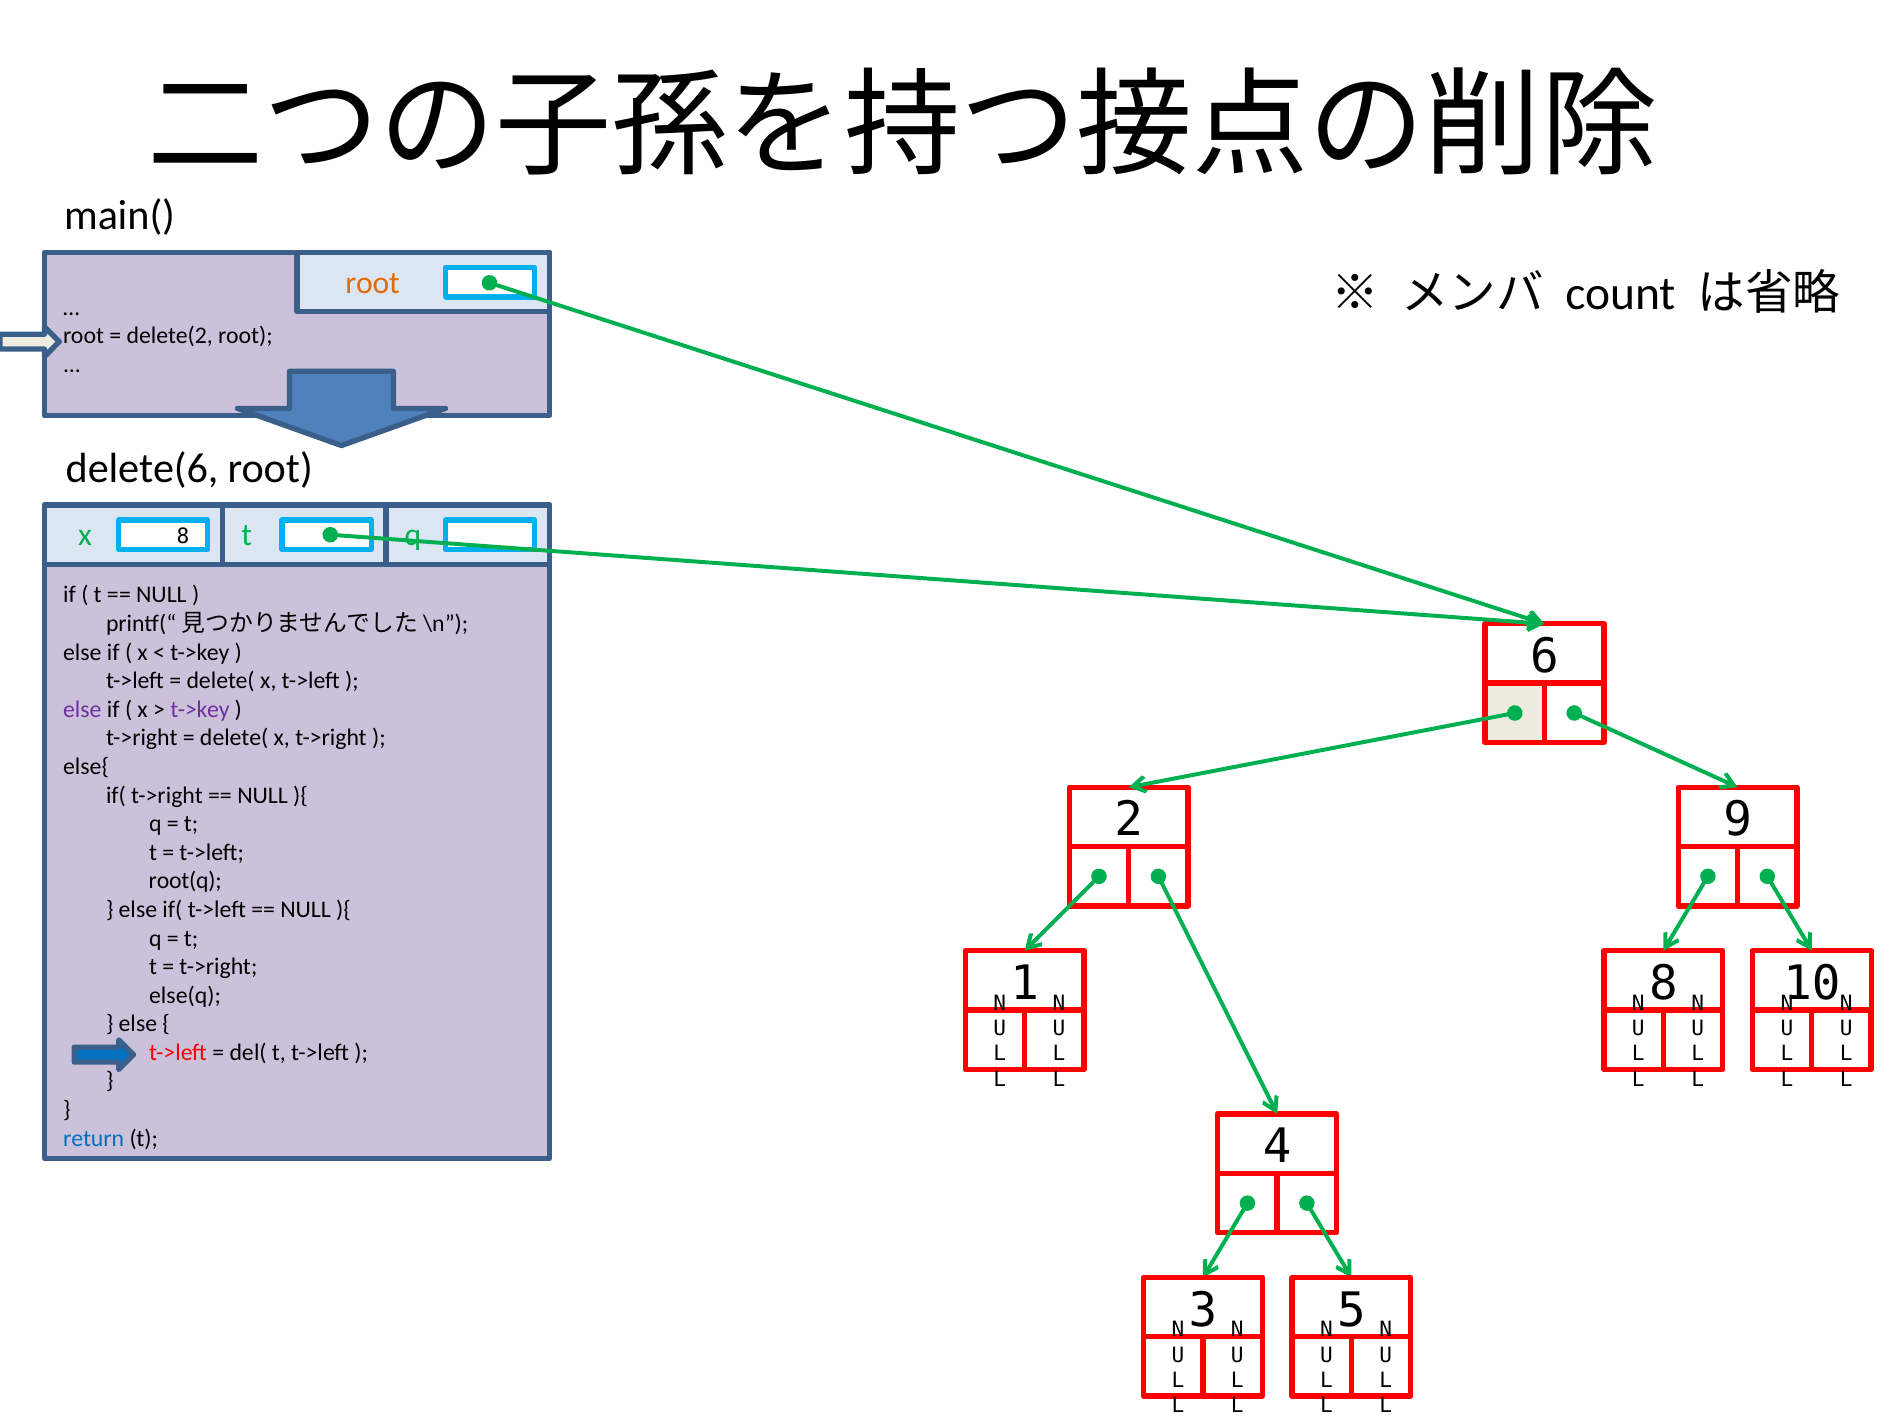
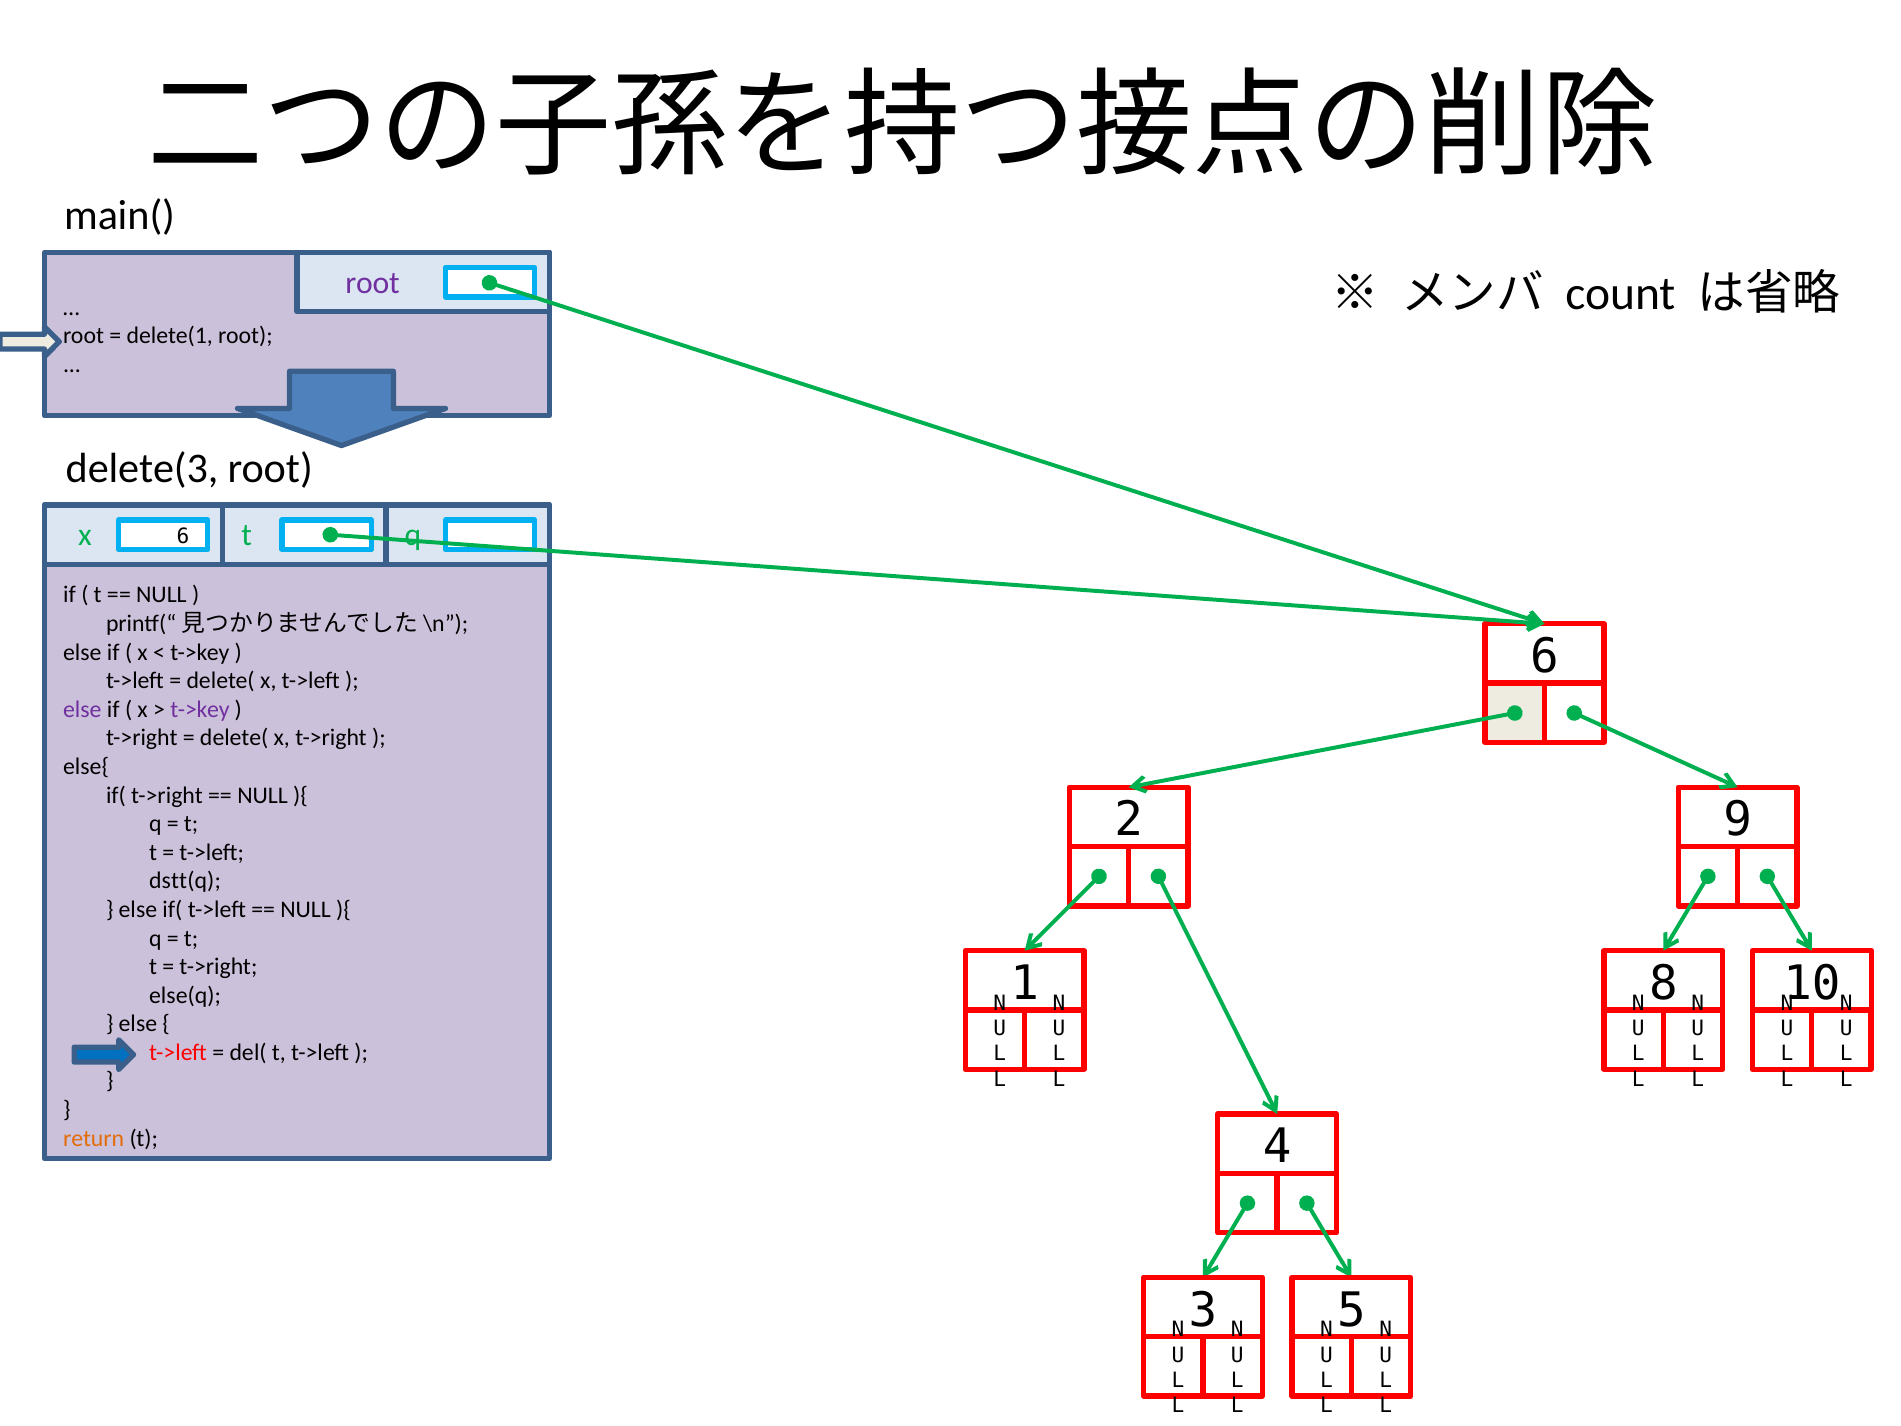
root colour: orange -> purple (373, 283)
delete(2: delete(2 -> delete(1 (170, 336)
delete(6: delete(6 -> delete(3 (142, 468)
x 8: 8 -> 6 (183, 536)
root(q: root(q -> dstt(q (185, 881)
return colour: blue -> orange (94, 1138)
